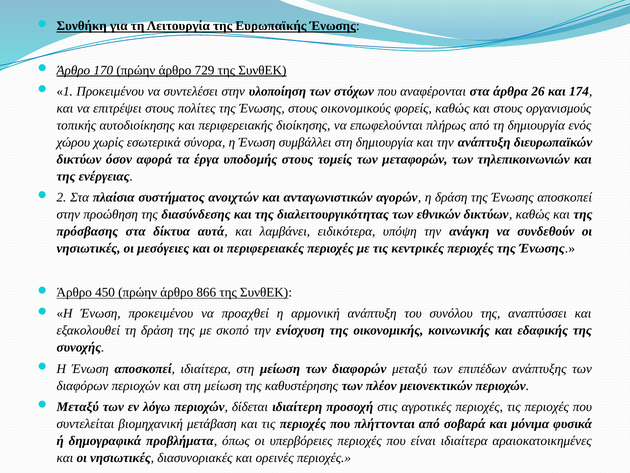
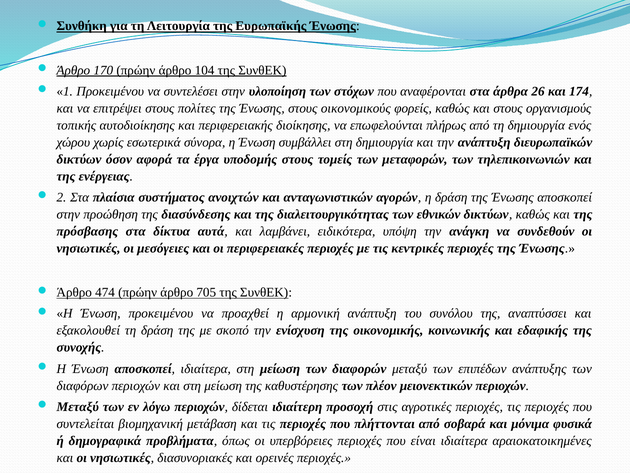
729: 729 -> 104 (205, 70)
450: 450 -> 474 (105, 292)
866: 866 -> 705 (206, 292)
